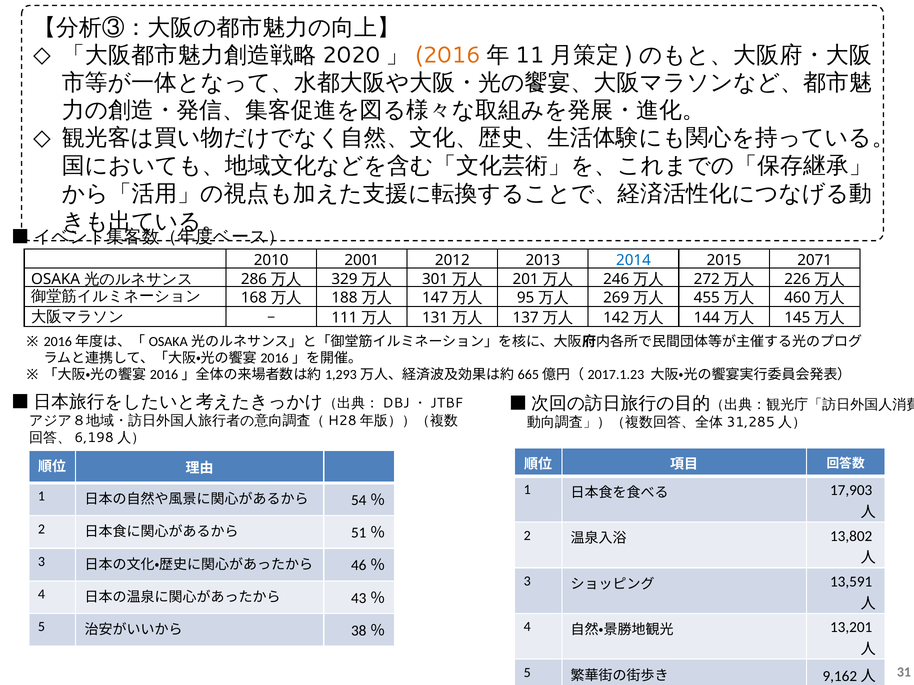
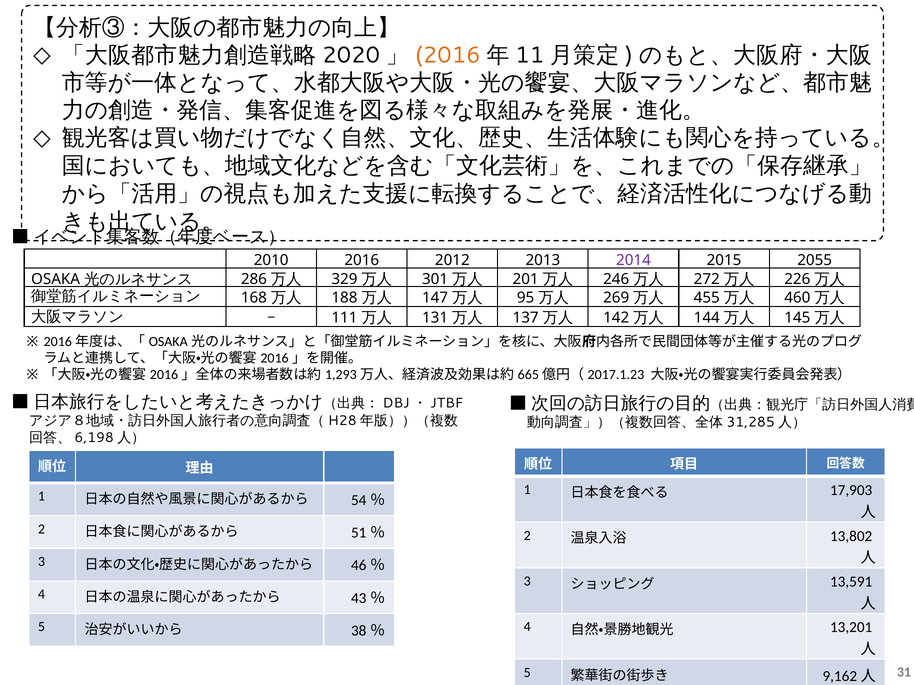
2010 2001: 2001 -> 2016 (362, 260)
2014 colour: blue -> purple (634, 260)
2071: 2071 -> 2055 (815, 260)
